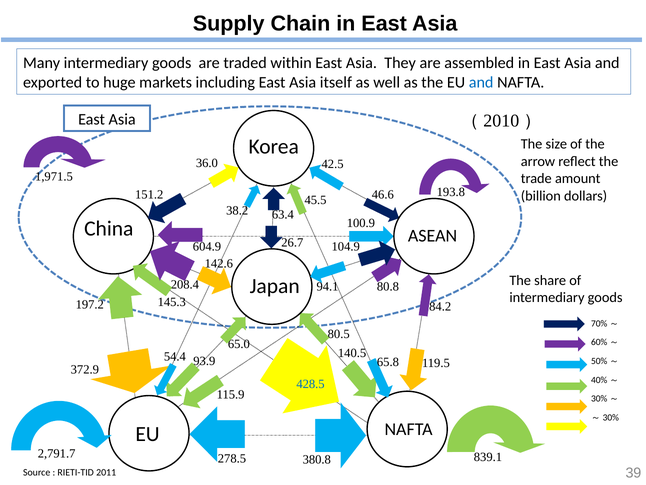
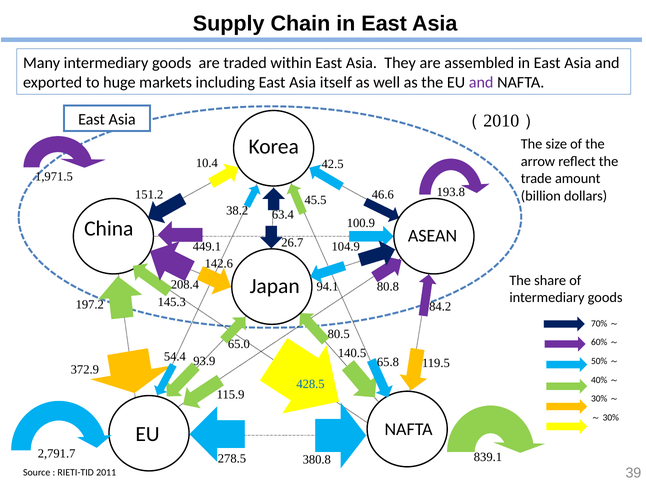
and colour: blue -> purple (481, 82)
36.0: 36.0 -> 10.4 (207, 163)
604.9: 604.9 -> 449.1 (207, 246)
